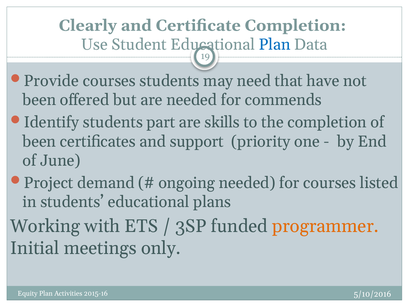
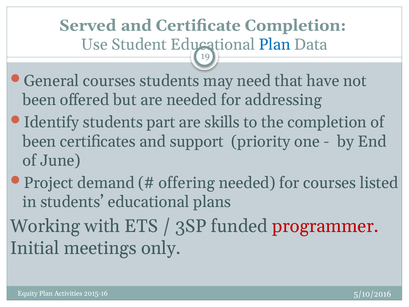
Clearly: Clearly -> Served (88, 26)
Provide: Provide -> General (51, 81)
commends: commends -> addressing (283, 100)
ongoing: ongoing -> offering (187, 183)
programmer colour: orange -> red (325, 226)
